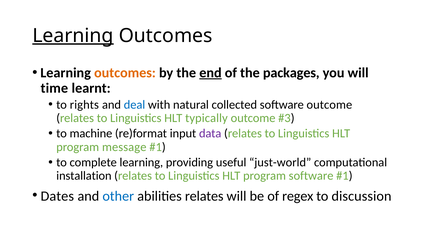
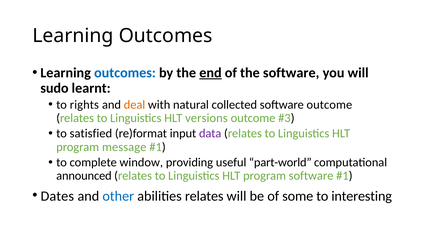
Learning underline: present -> none (73, 36)
outcomes colour: orange -> blue (125, 73)
the packages: packages -> software (291, 73)
time: time -> sudo (54, 88)
deal colour: blue -> orange (134, 105)
typically: typically -> versions (206, 118)
machine: machine -> satisfied (91, 134)
complete learning: learning -> window (141, 163)
just-world: just-world -> part-world (280, 163)
installation: installation -> announced (84, 176)
regex: regex -> some (298, 196)
discussion: discussion -> interesting (362, 196)
